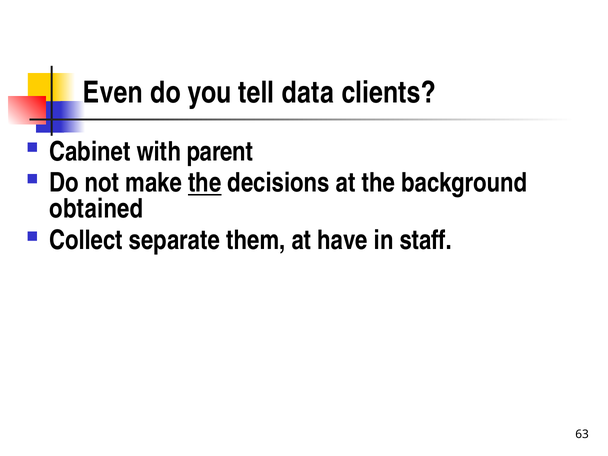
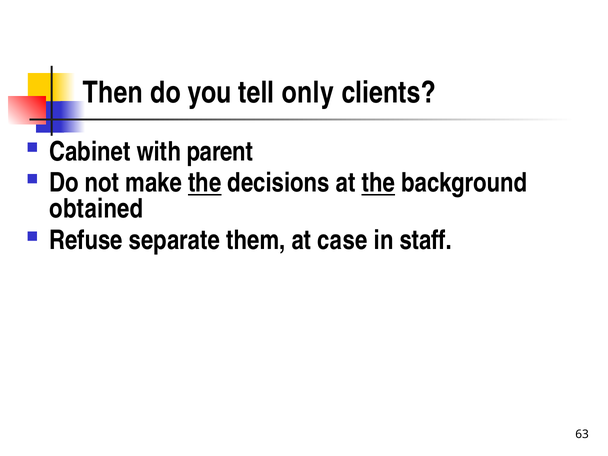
Even: Even -> Then (113, 93)
data: data -> only (308, 93)
the underline: none -> present (378, 183)
Collect: Collect -> Refuse (86, 240)
have: have -> case (342, 240)
